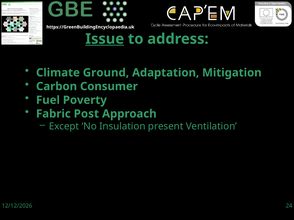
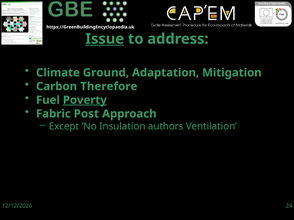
Consumer: Consumer -> Therefore (109, 87)
Poverty underline: none -> present (85, 100)
present: present -> authors (166, 127)
